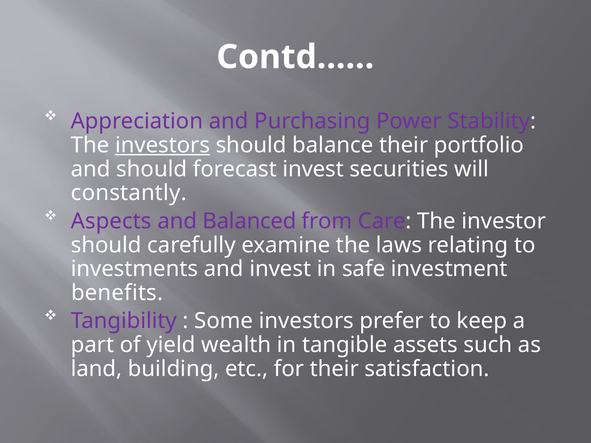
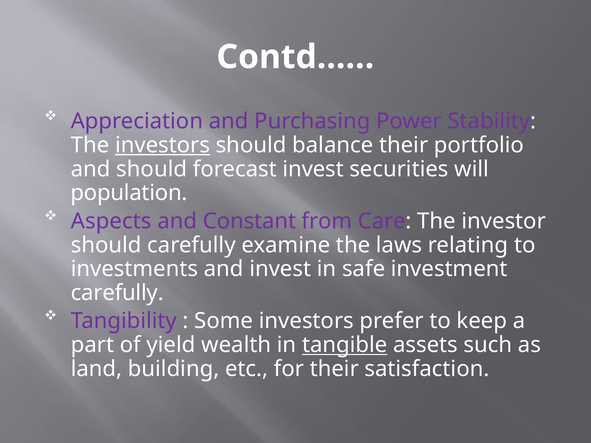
constantly: constantly -> population (129, 193)
Balanced: Balanced -> Constant (249, 221)
benefits: benefits -> carefully (117, 293)
tangible underline: none -> present (345, 345)
